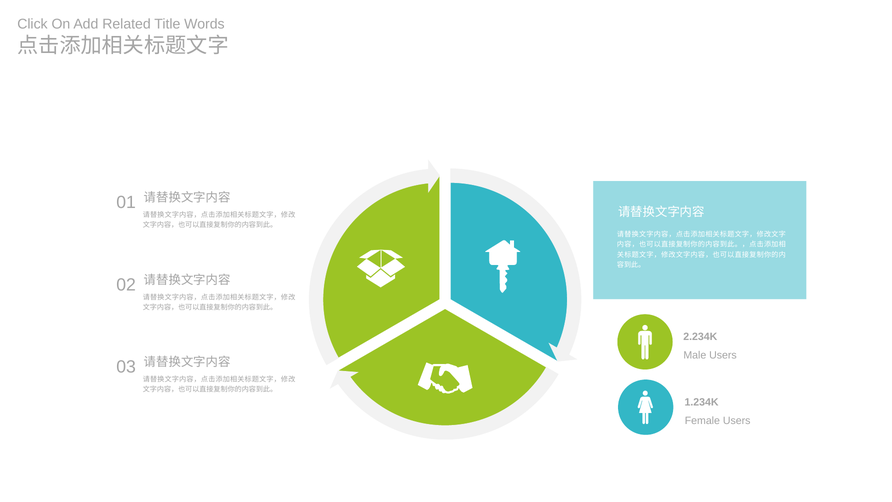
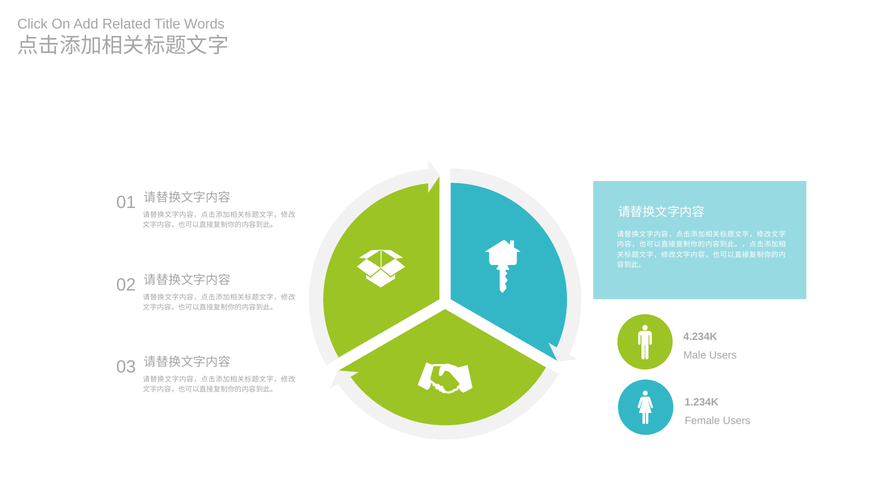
2.234K: 2.234K -> 4.234K (700, 337)
